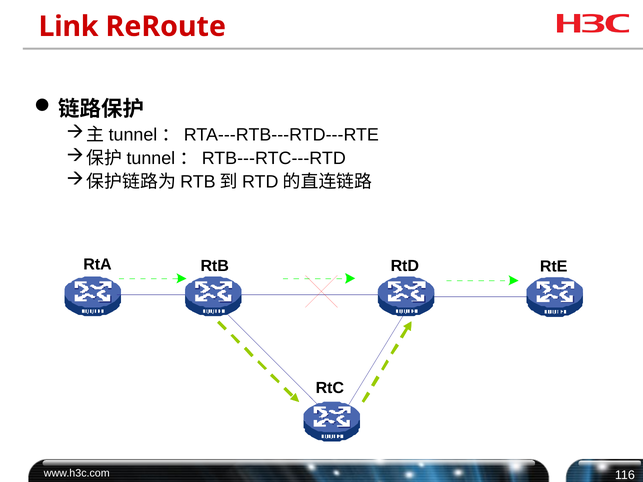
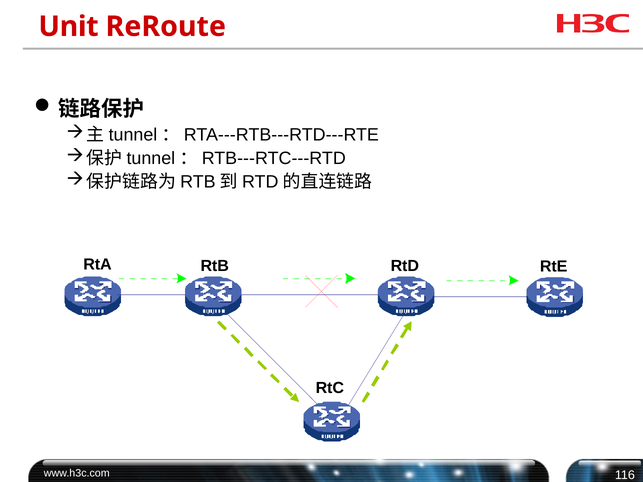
Link: Link -> Unit (68, 27)
